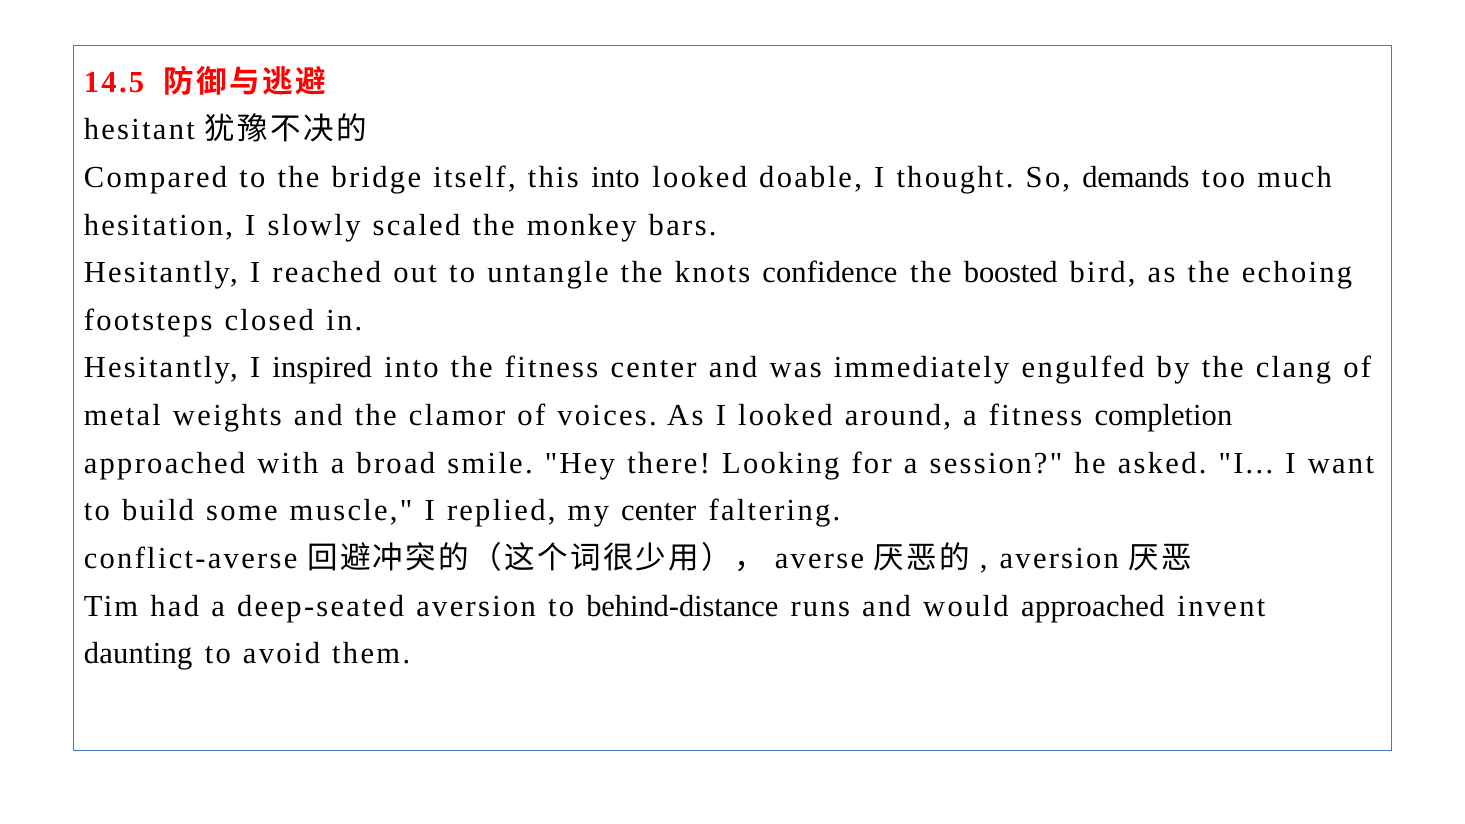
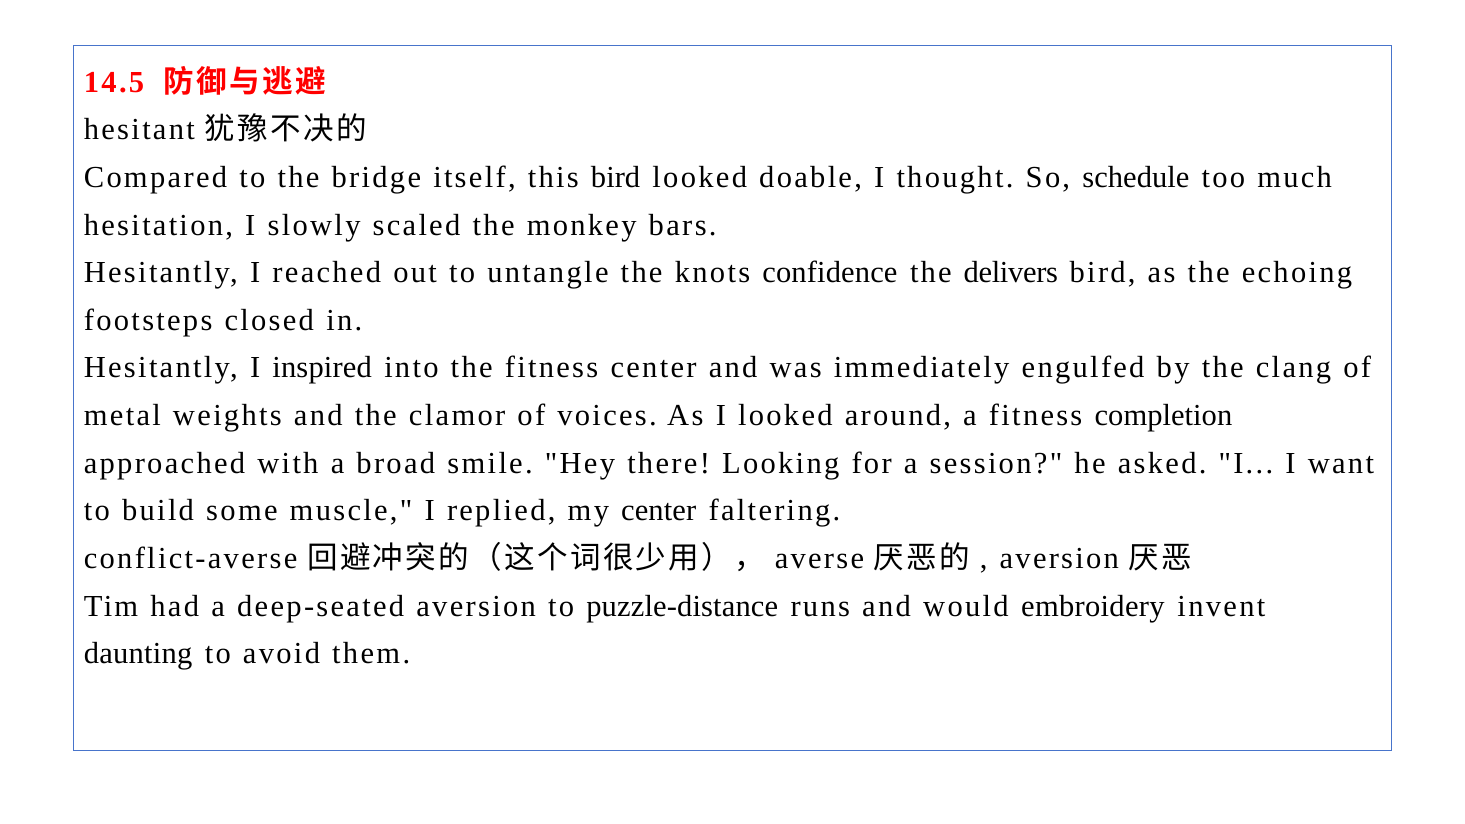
this into: into -> bird (616, 177)
demands: demands -> schedule (1136, 177)
boosted: boosted -> delivers (1011, 273)
behind-distance: behind-distance -> puzzle-distance (682, 606)
would approached: approached -> embroidery (1093, 606)
